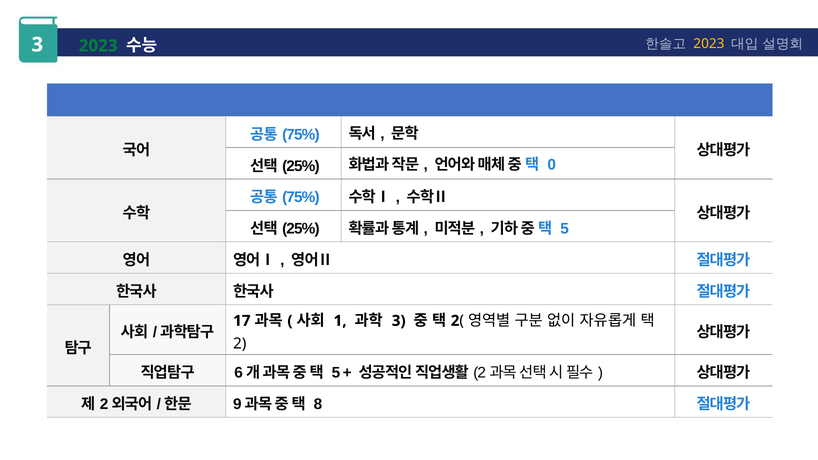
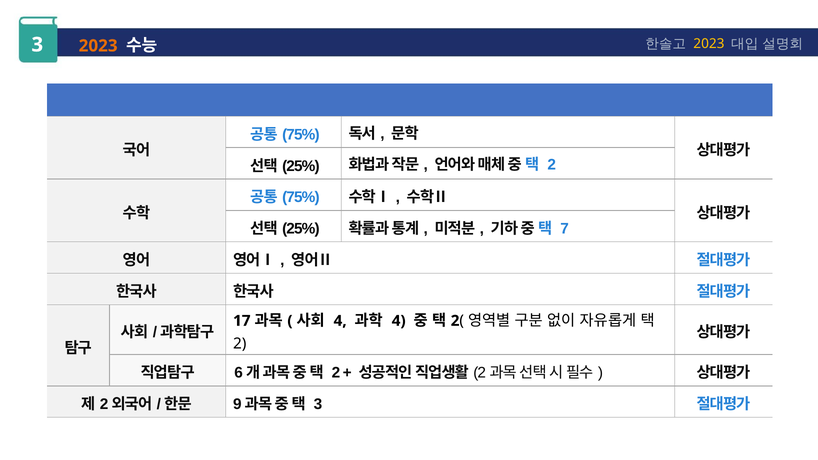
2023 colour: green -> orange (98, 46)
0: 0 -> 2 (552, 165)
5: 5 -> 7 (565, 229)
1: 1 -> 4 (340, 321)
3: 3 -> 4 (399, 321)
5: 5 -> 2 (336, 373)
8: 8 -> 3 (318, 404)
